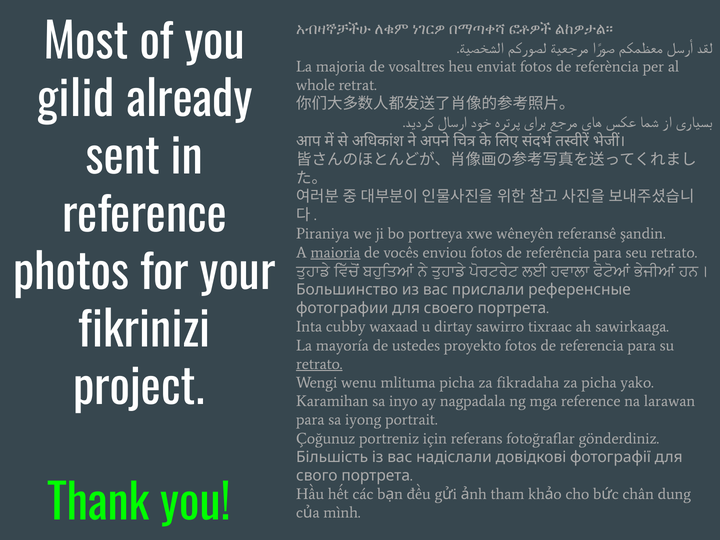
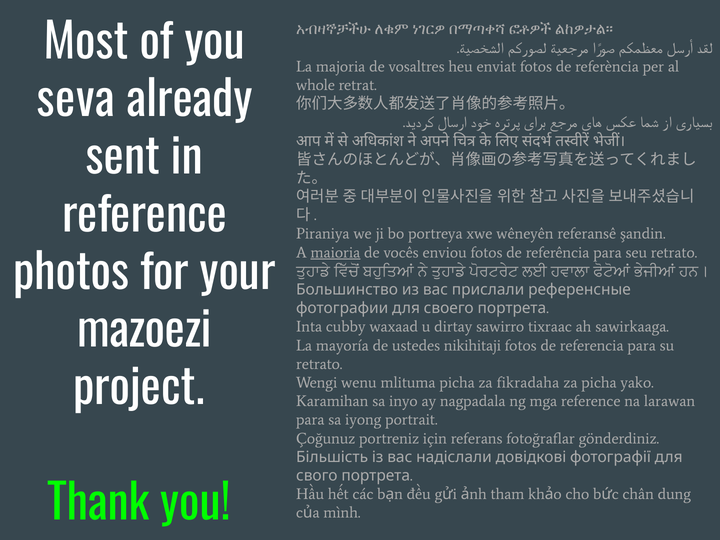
gilid: gilid -> seva (76, 101)
fikrinizi: fikrinizi -> mazoezi (145, 331)
proyekto: proyekto -> nikihitaji (472, 345)
retrato underline: present -> none (319, 364)
